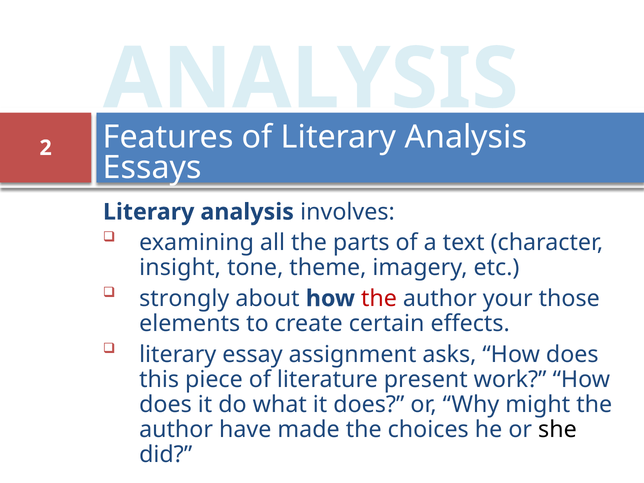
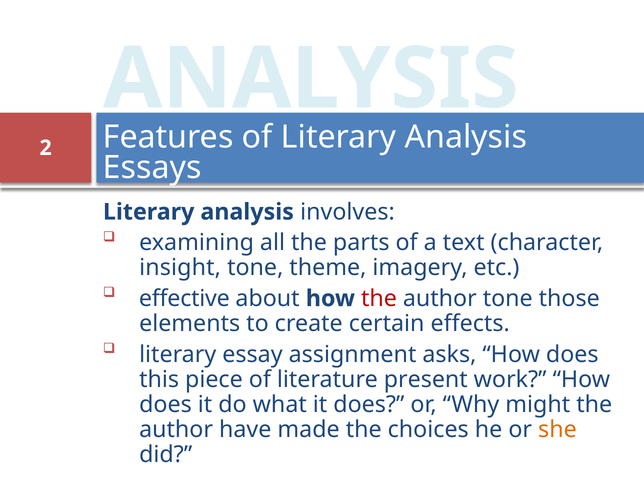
strongly: strongly -> effective (184, 299)
author your: your -> tone (508, 299)
she colour: black -> orange (557, 430)
